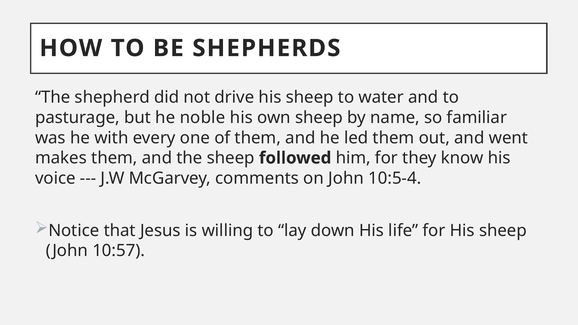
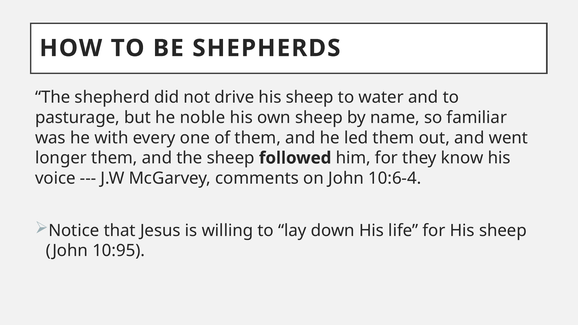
makes: makes -> longer (61, 158)
10:5-4: 10:5-4 -> 10:6-4 (395, 178)
10:57: 10:57 -> 10:95 (119, 251)
